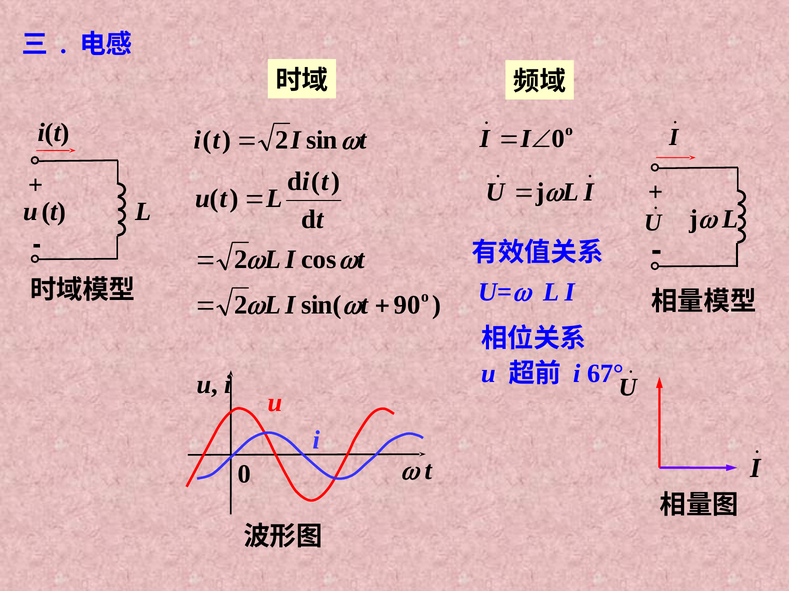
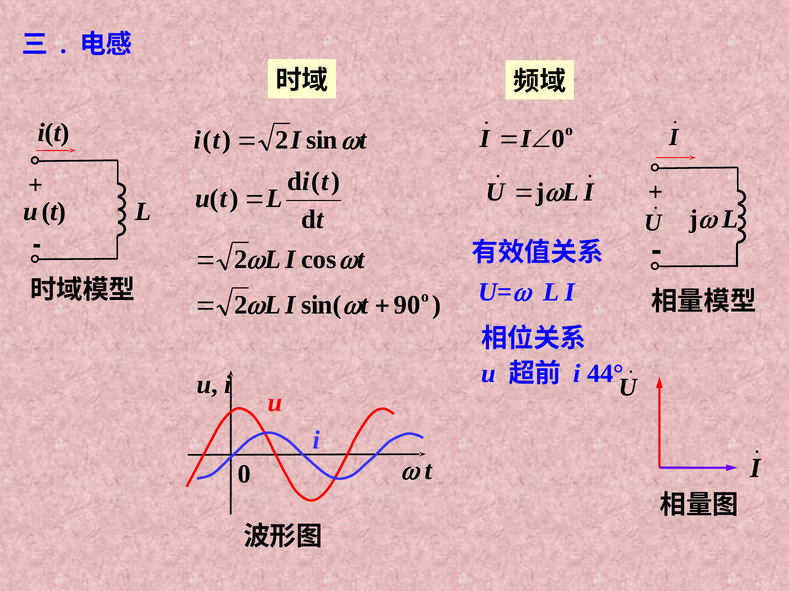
67°: 67° -> 44° (606, 374)
